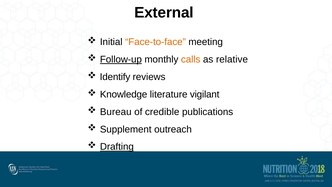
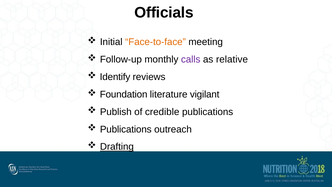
External: External -> Officials (164, 12)
Follow-up underline: present -> none (121, 59)
calls colour: orange -> purple (191, 59)
Knowledge: Knowledge -> Foundation (124, 94)
Bureau: Bureau -> Publish (116, 112)
Supplement: Supplement -> Publications (126, 129)
